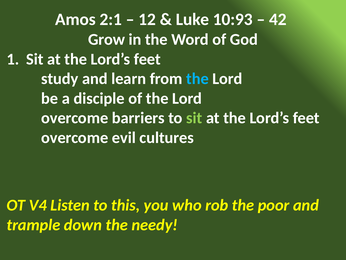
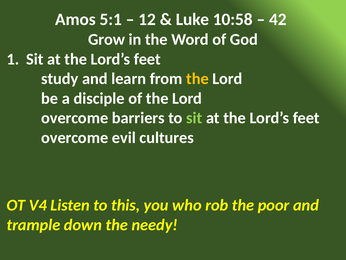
2:1: 2:1 -> 5:1 (111, 19)
10:93: 10:93 -> 10:58 (233, 19)
the colour: light blue -> yellow (198, 79)
